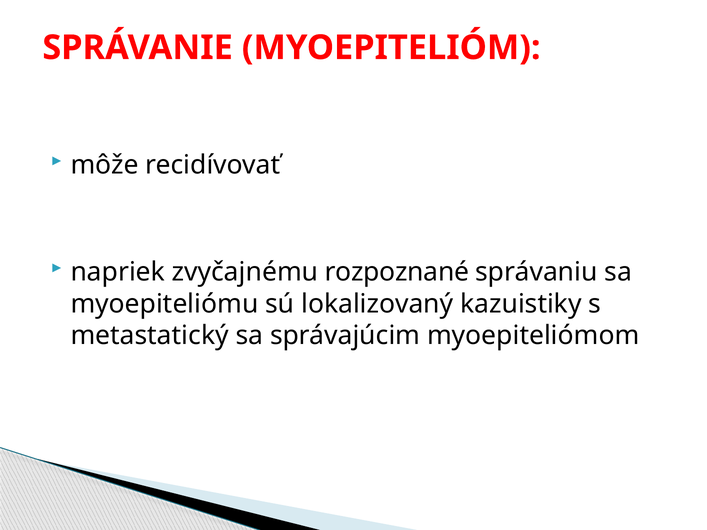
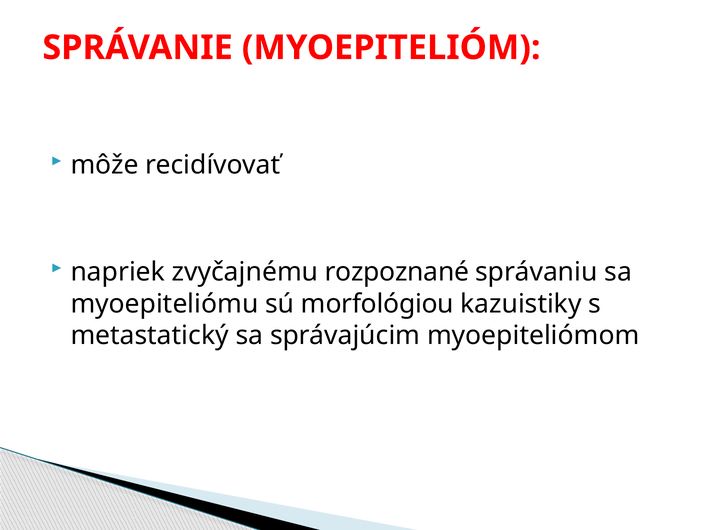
lokalizovaný: lokalizovaný -> morfológiou (377, 304)
